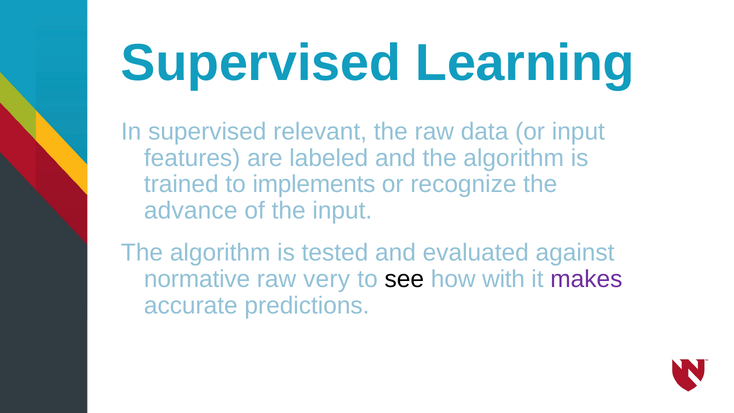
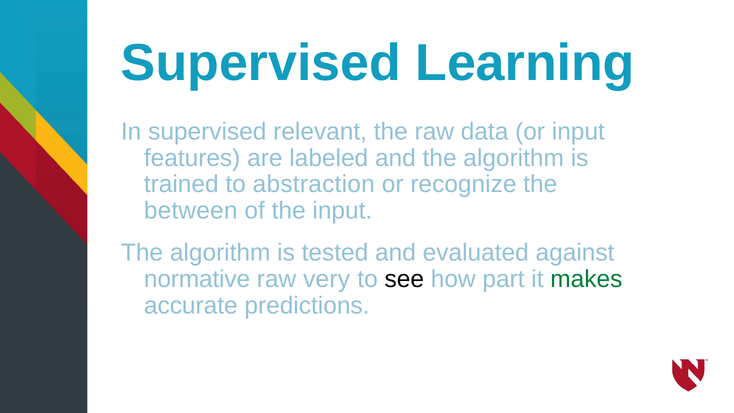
implements: implements -> abstraction (314, 184)
advance: advance -> between (191, 211)
with: with -> part (503, 279)
makes colour: purple -> green (586, 279)
